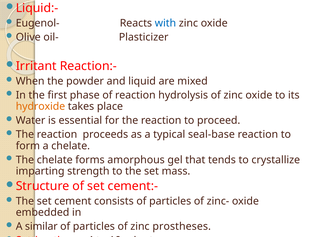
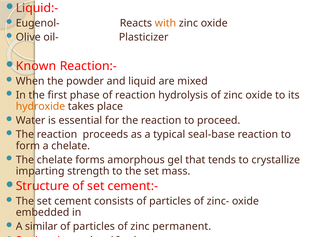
with colour: blue -> orange (165, 23)
Irritant: Irritant -> Known (36, 66)
prostheses: prostheses -> permanent (182, 226)
